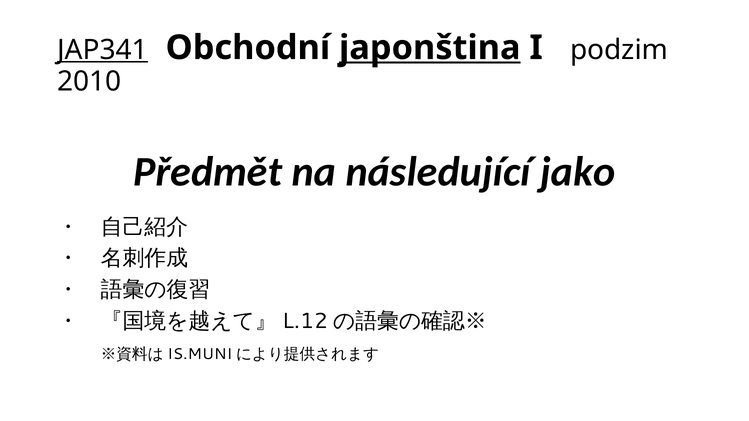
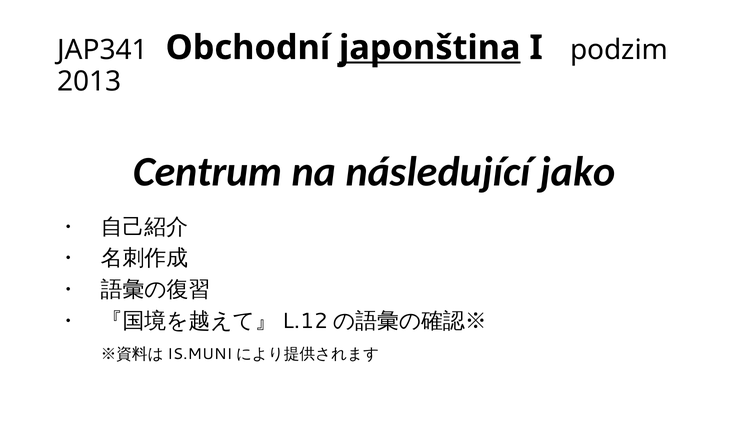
JAP341 underline: present -> none (102, 50)
2010: 2010 -> 2013 (89, 81)
Předmět: Předmět -> Centrum (208, 172)
